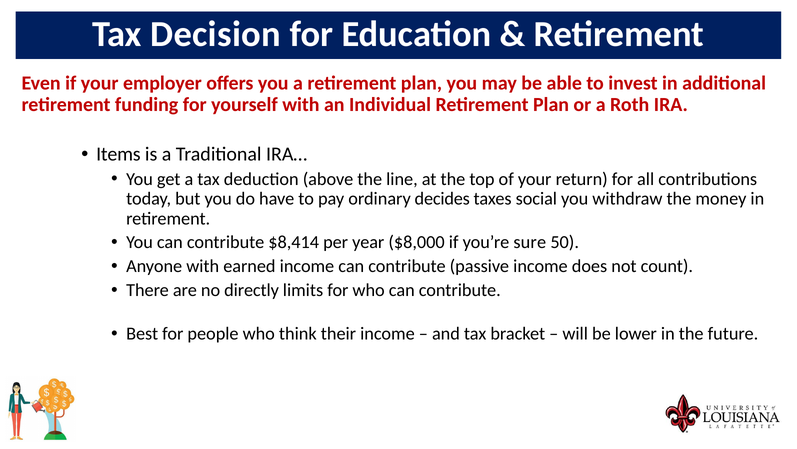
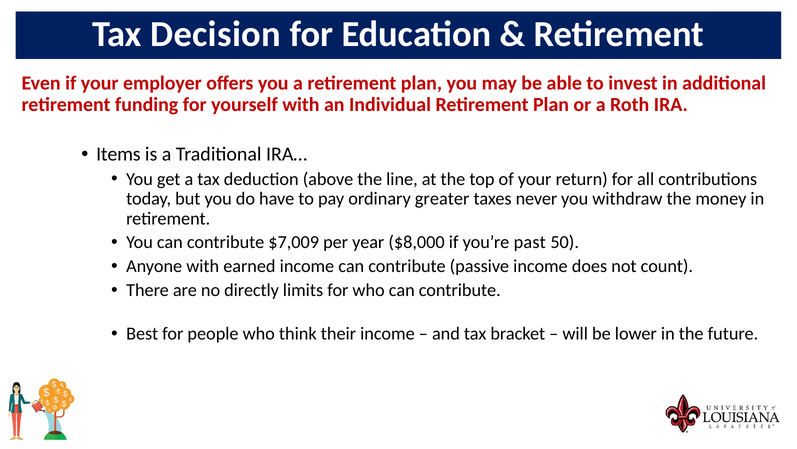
decides: decides -> greater (442, 198)
social: social -> never (536, 198)
$8,414: $8,414 -> $7,009 (294, 242)
sure: sure -> past (530, 242)
